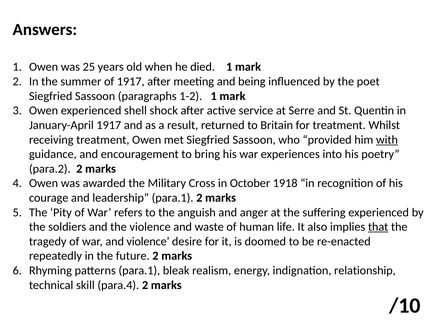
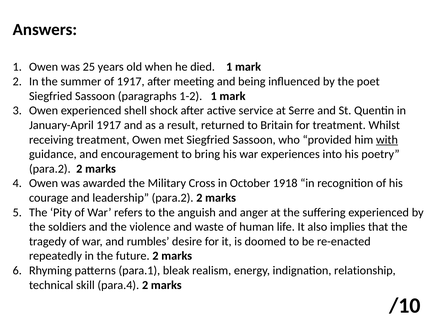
leadership para.1: para.1 -> para.2 (173, 198)
that underline: present -> none (378, 227)
and violence: violence -> rumbles (148, 242)
